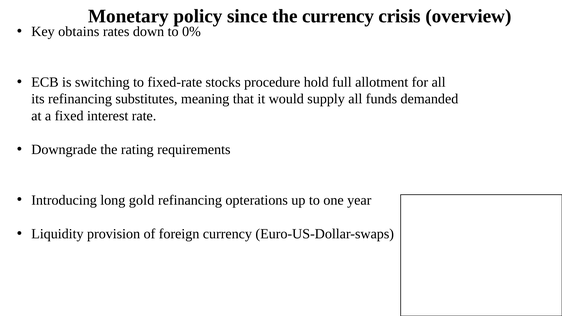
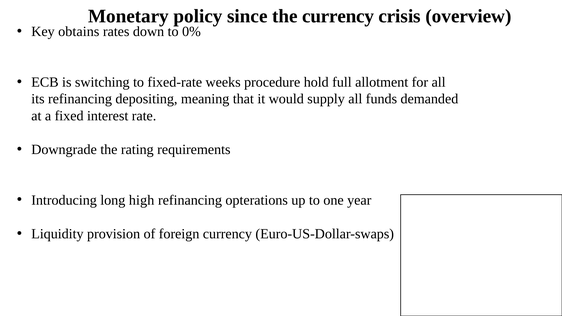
stocks: stocks -> weeks (223, 82)
substitutes: substitutes -> depositing (146, 99)
gold: gold -> high (142, 200)
